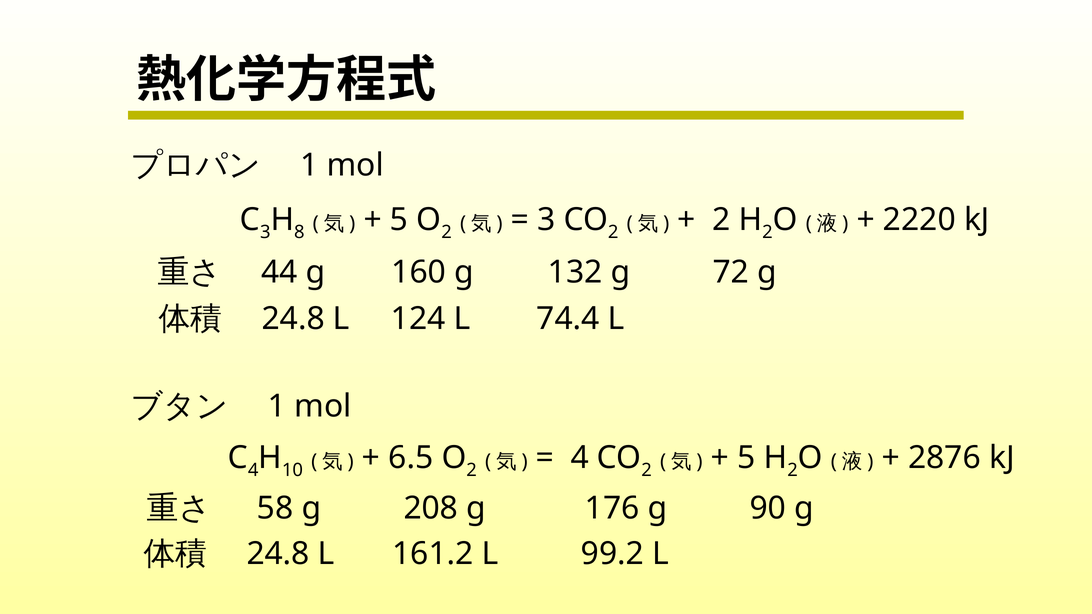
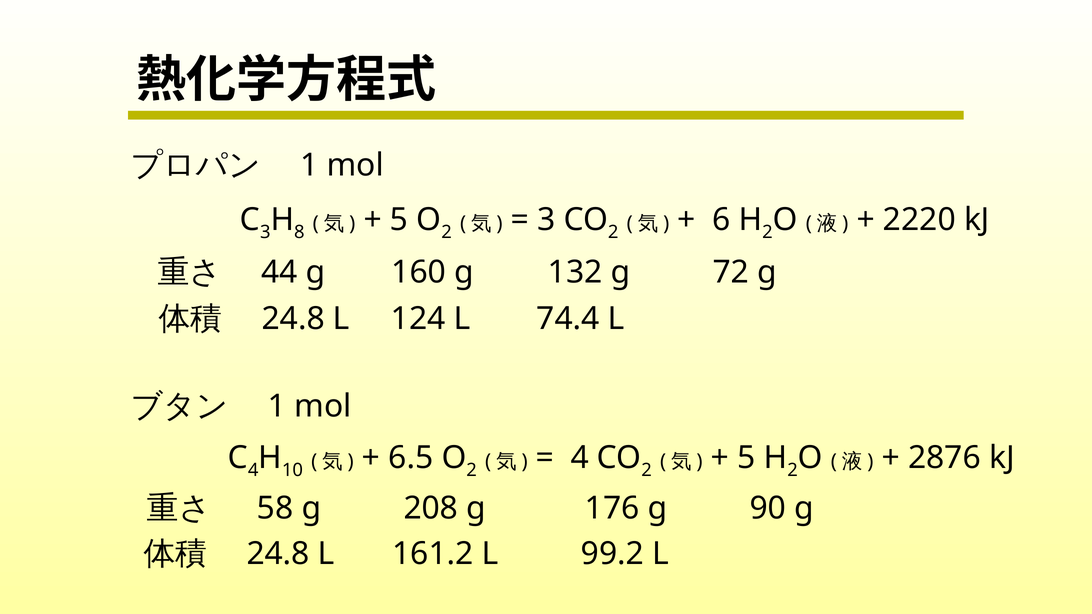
2: 2 -> 6 (721, 220)
